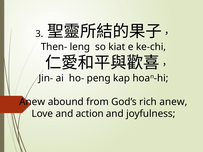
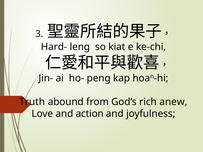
Then-: Then- -> Hard- (54, 47)
Anew: Anew -> Truth (32, 102)
